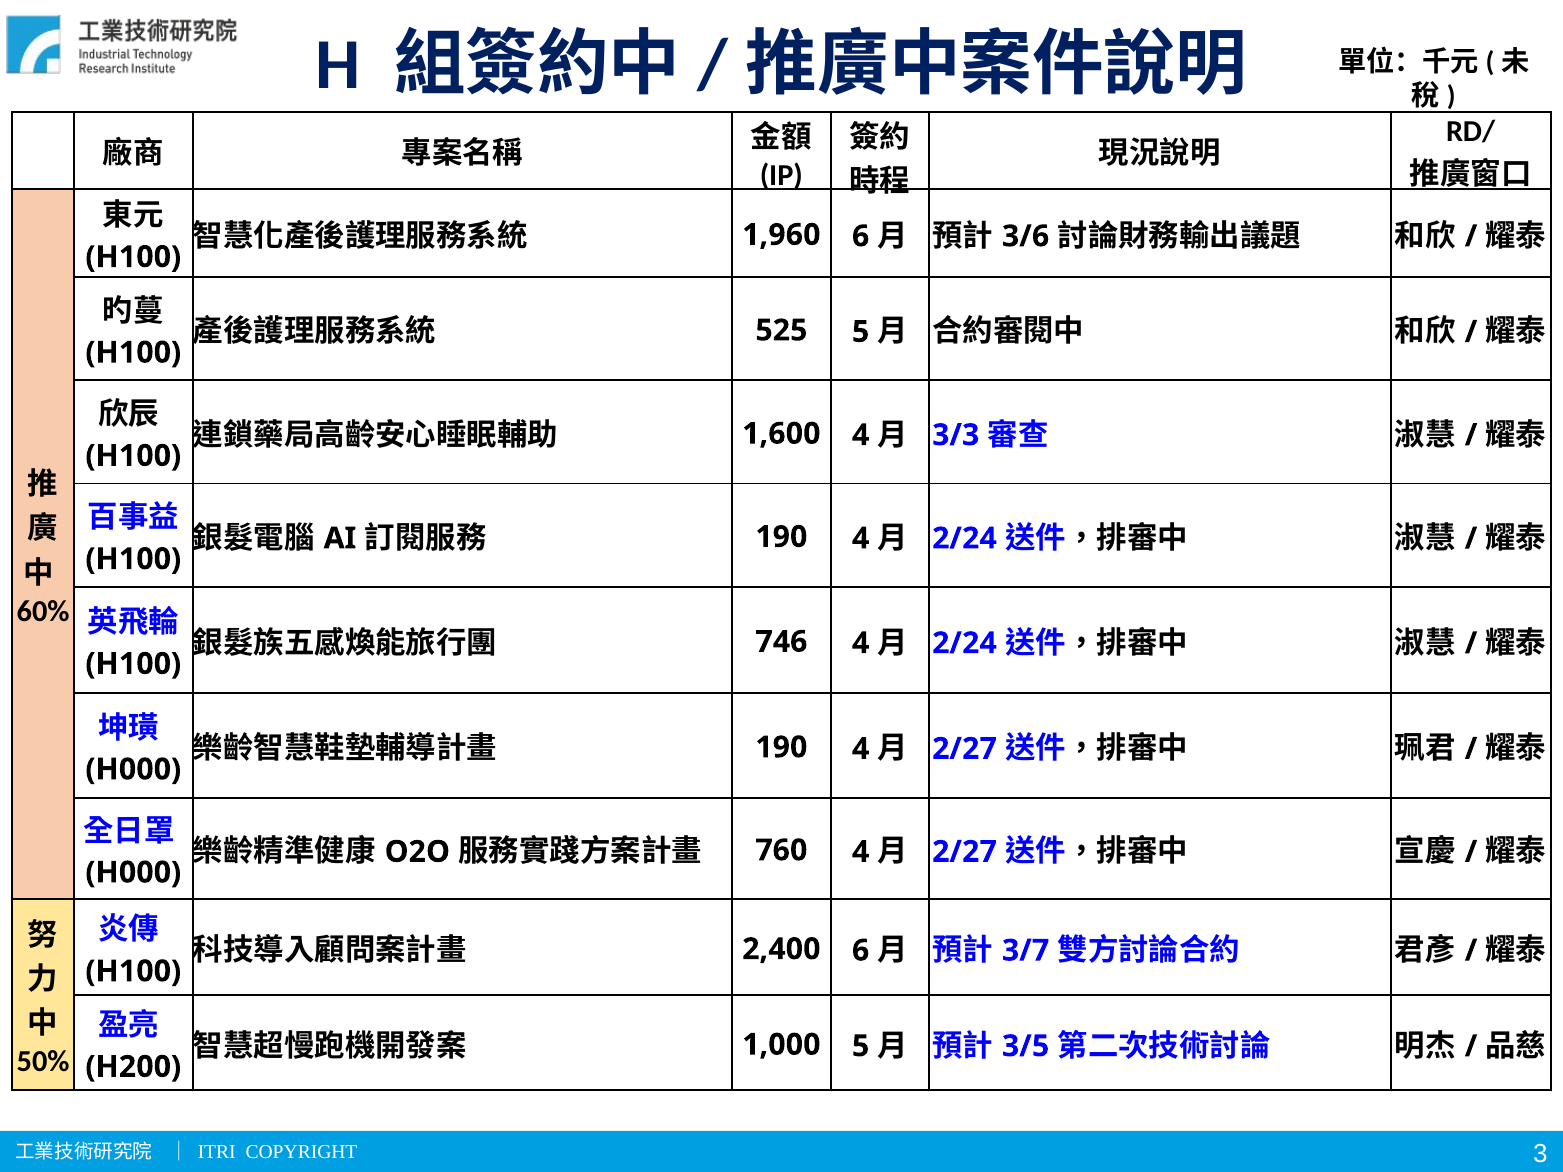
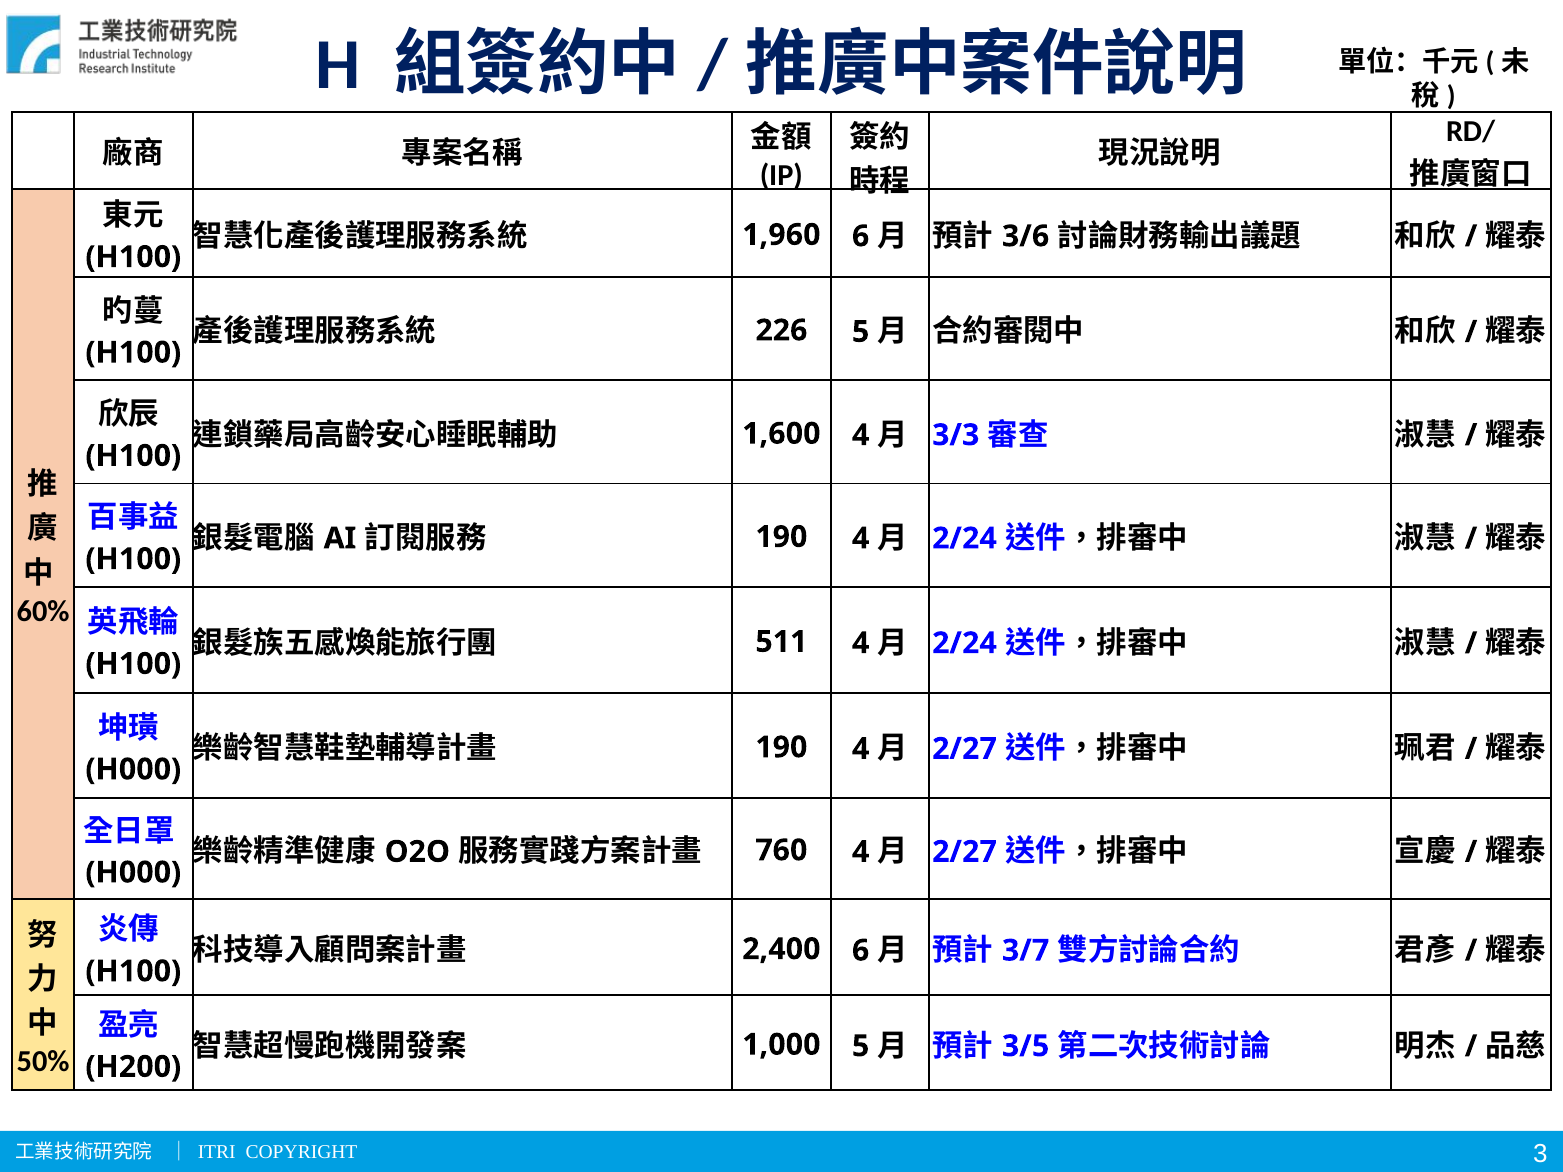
525: 525 -> 226 (781, 330)
746: 746 -> 511 (781, 642)
